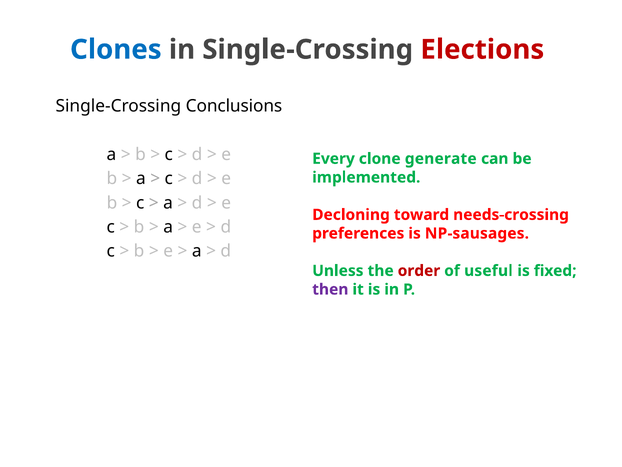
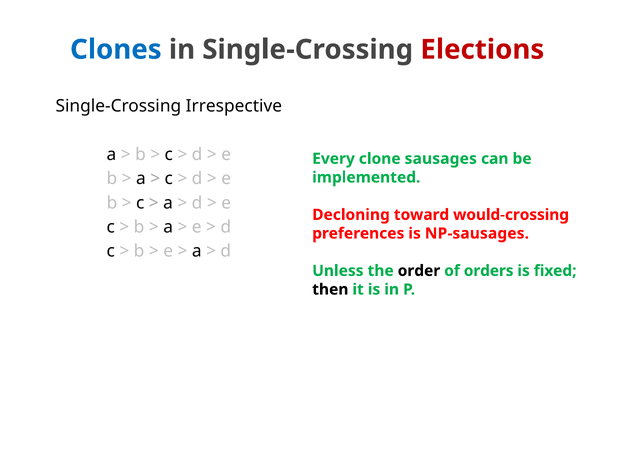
Conclusions: Conclusions -> Irrespective (234, 106)
generate: generate -> sausages (441, 159)
needs-crossing: needs-crossing -> would-crossing (511, 215)
order colour: red -> black (419, 271)
useful: useful -> orders (489, 271)
then colour: purple -> black (330, 289)
